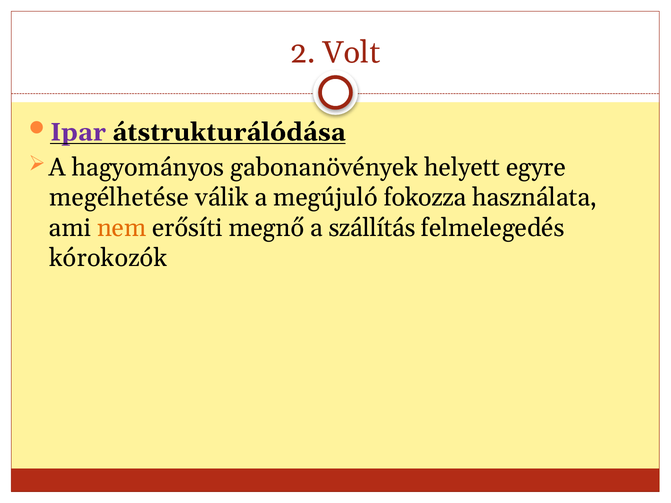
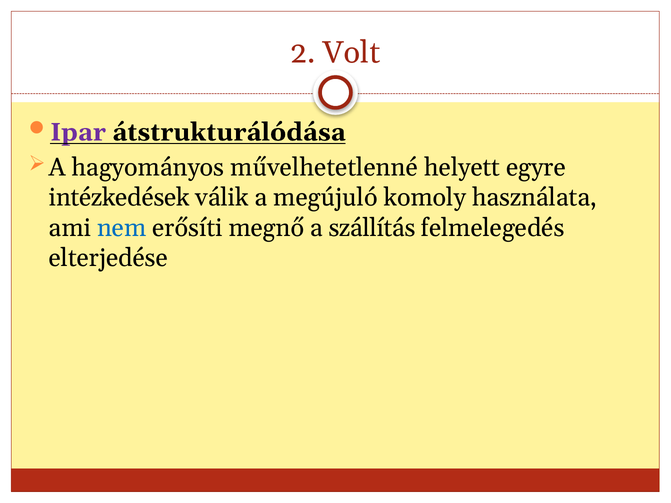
gabonanövények: gabonanövények -> művelhetetlenné (324, 167)
megélhetése: megélhetése -> intézkedések (119, 198)
fokozza: fokozza -> komoly (425, 198)
nem colour: orange -> blue (122, 228)
kórokozók: kórokozók -> elterjedése (108, 258)
